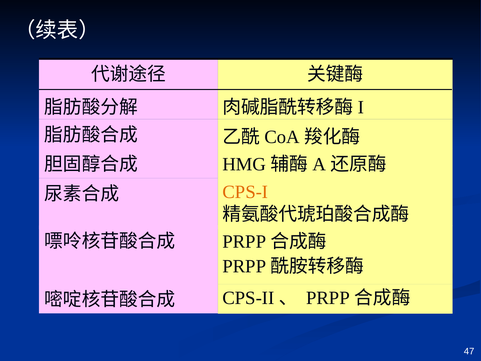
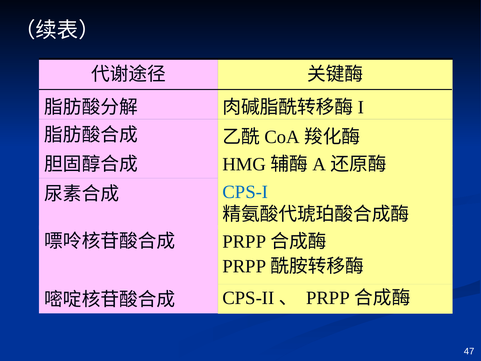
CPS-I colour: orange -> blue (245, 192)
